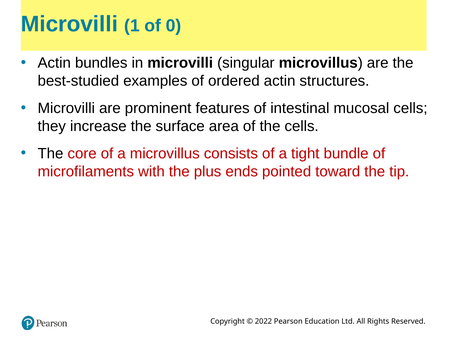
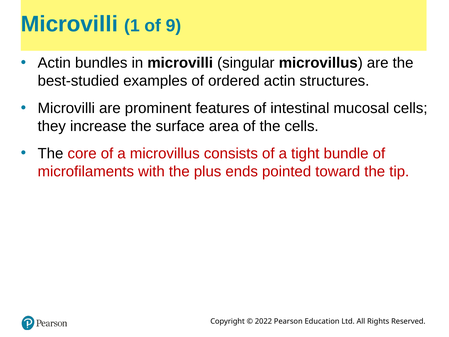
0: 0 -> 9 (174, 26)
